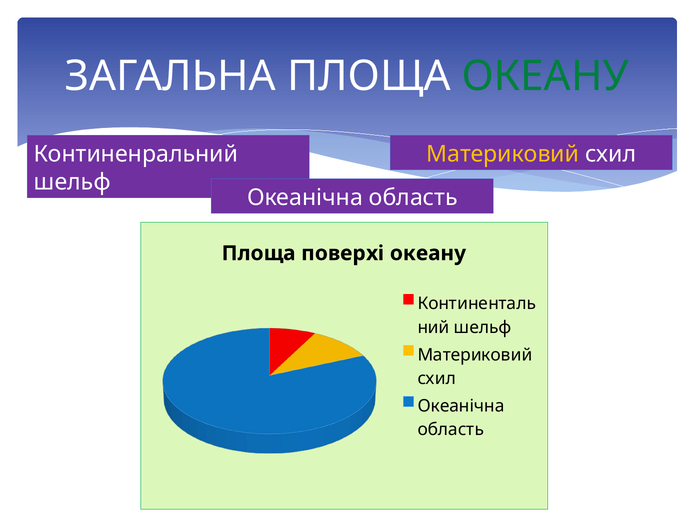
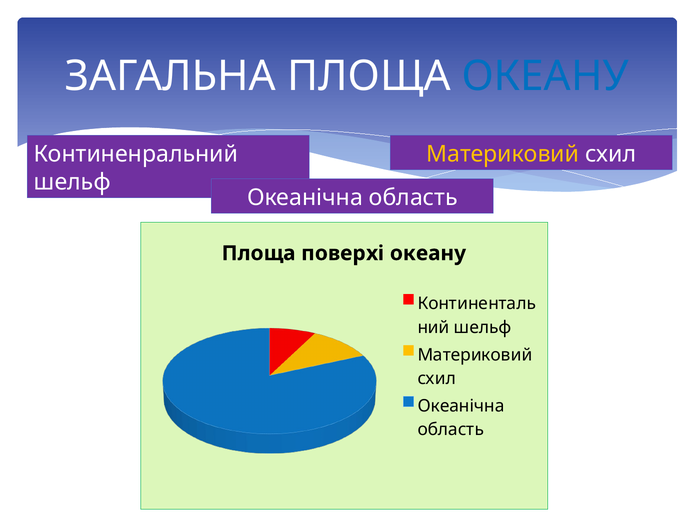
ОКЕАНУ colour: green -> blue (545, 76)
